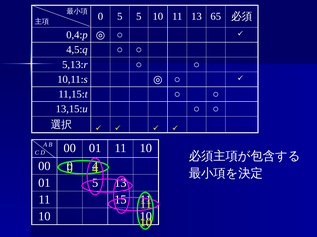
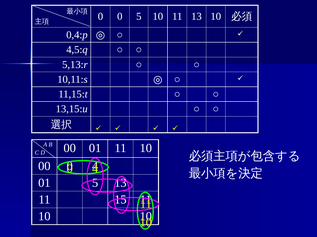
0 5: 5 -> 0 (120, 16)
13 65: 65 -> 10 (216, 16)
